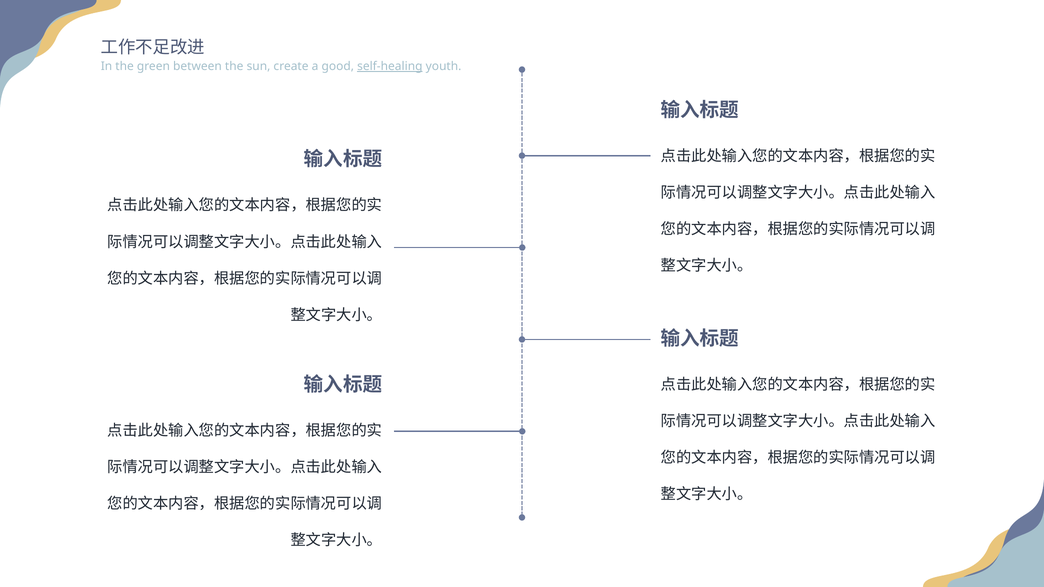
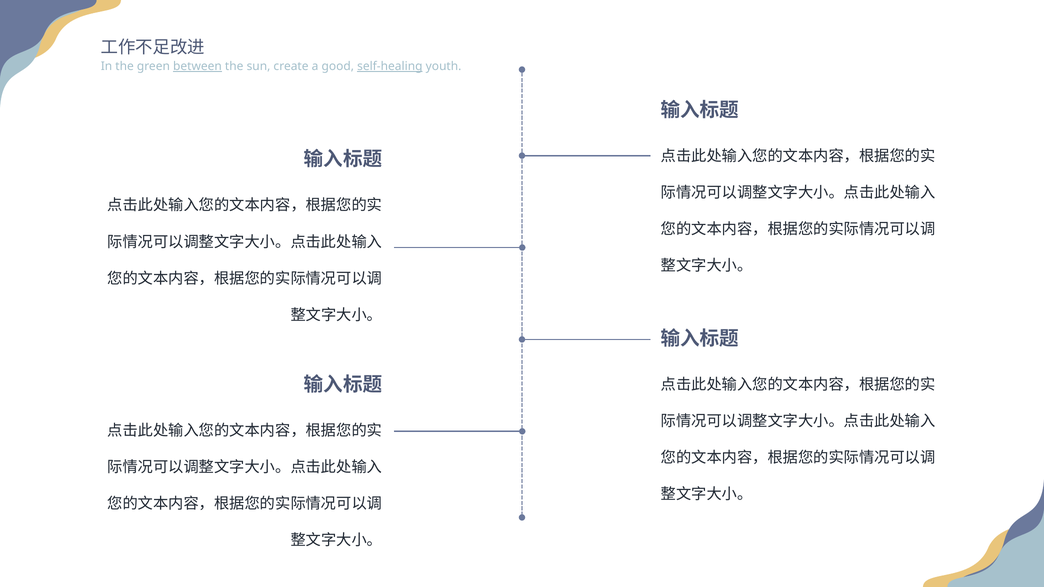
between underline: none -> present (197, 66)
